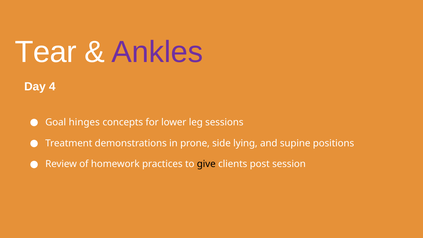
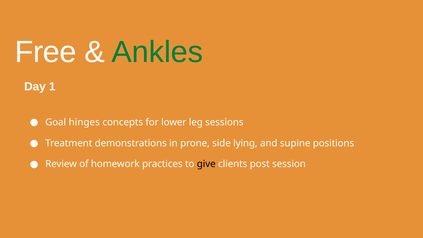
Tear: Tear -> Free (46, 52)
Ankles colour: purple -> green (157, 52)
4: 4 -> 1 (52, 87)
